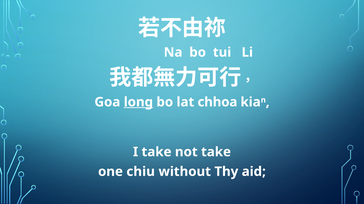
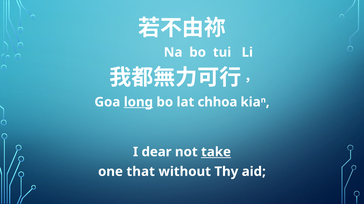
I take: take -> dear (157, 152)
take underline: none -> present (216, 152)
chiu: chiu -> that (141, 172)
